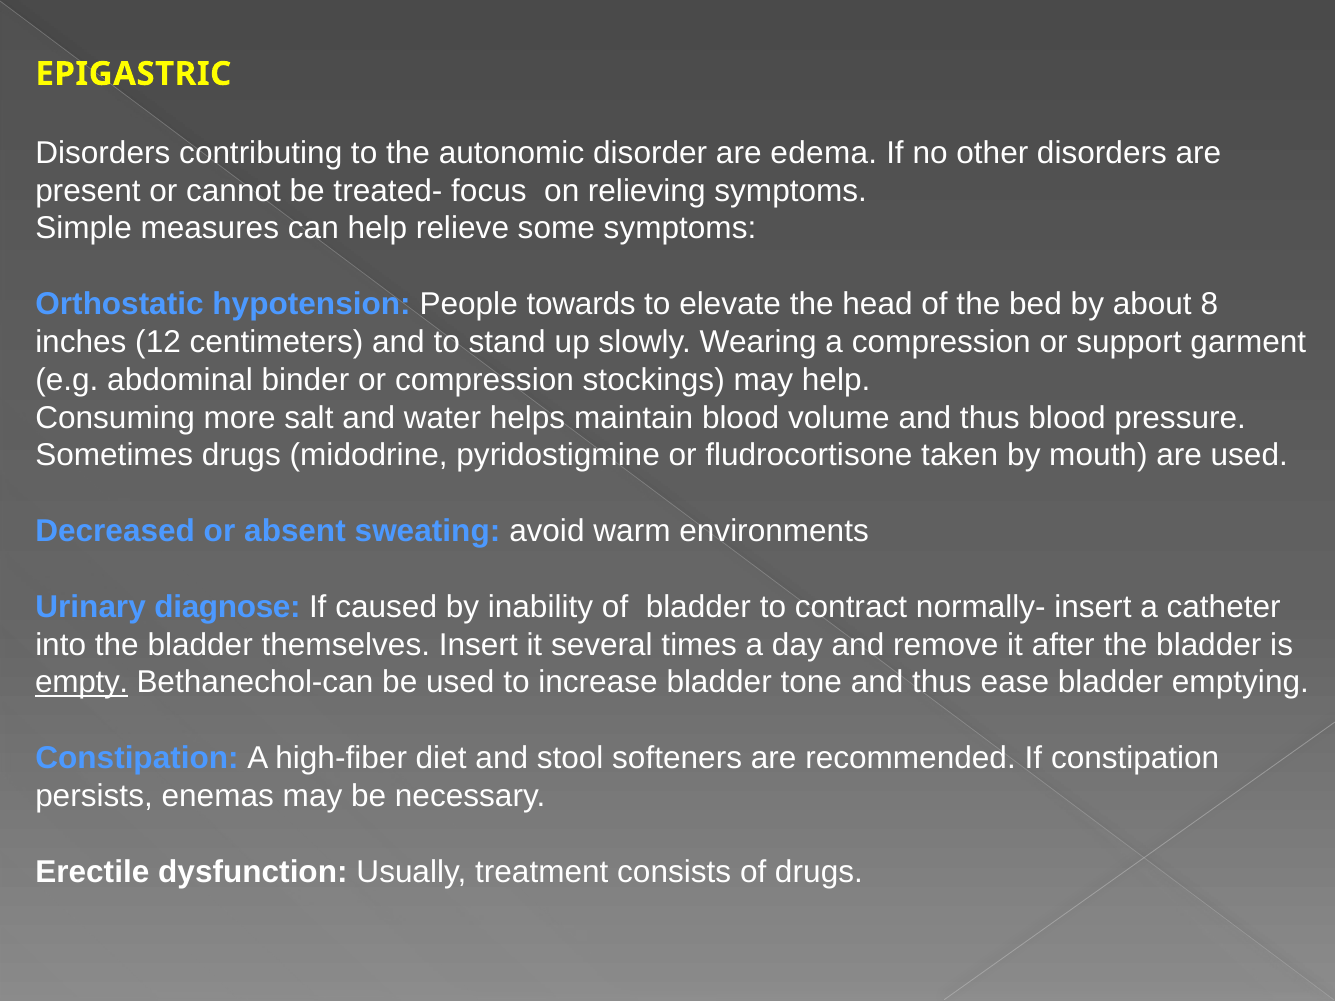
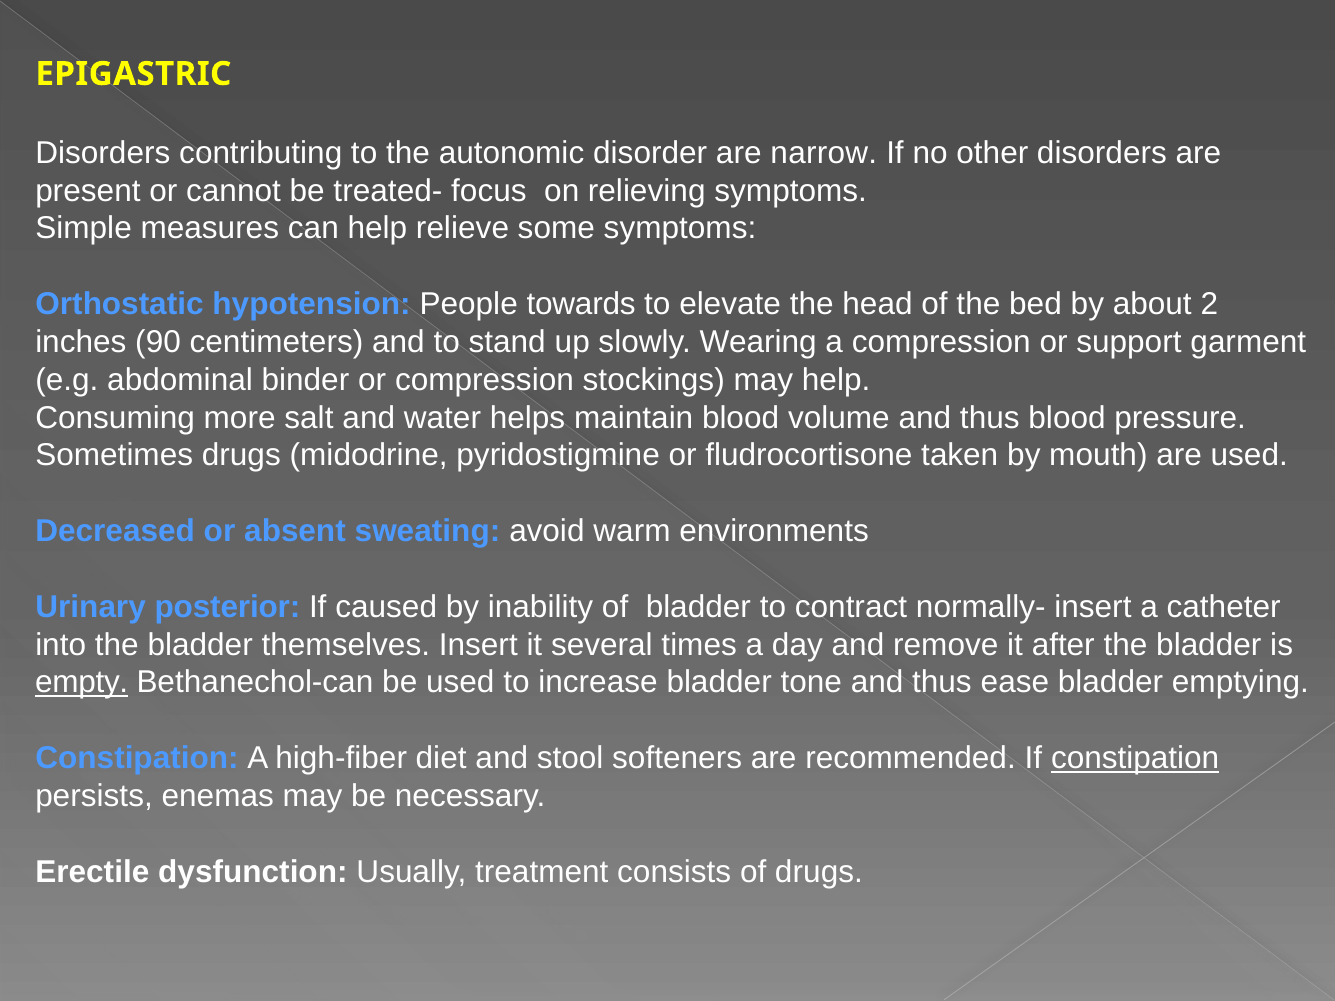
edema: edema -> narrow (824, 153)
8: 8 -> 2 (1209, 304)
12: 12 -> 90 (158, 342)
diagnose: diagnose -> posterior (227, 607)
constipation underline: none -> present (1135, 758)
